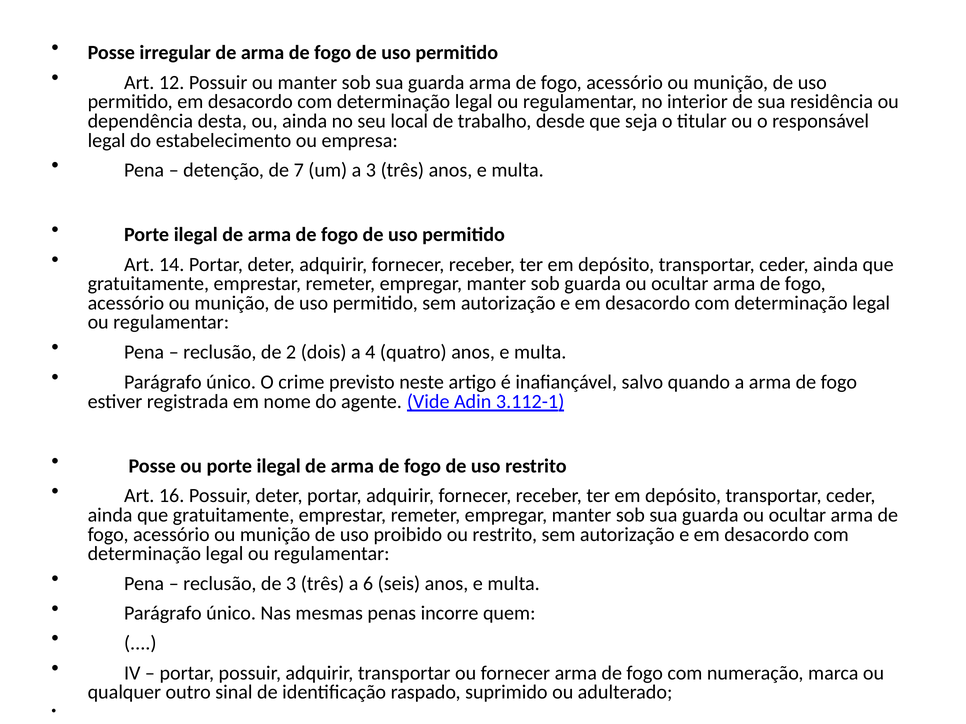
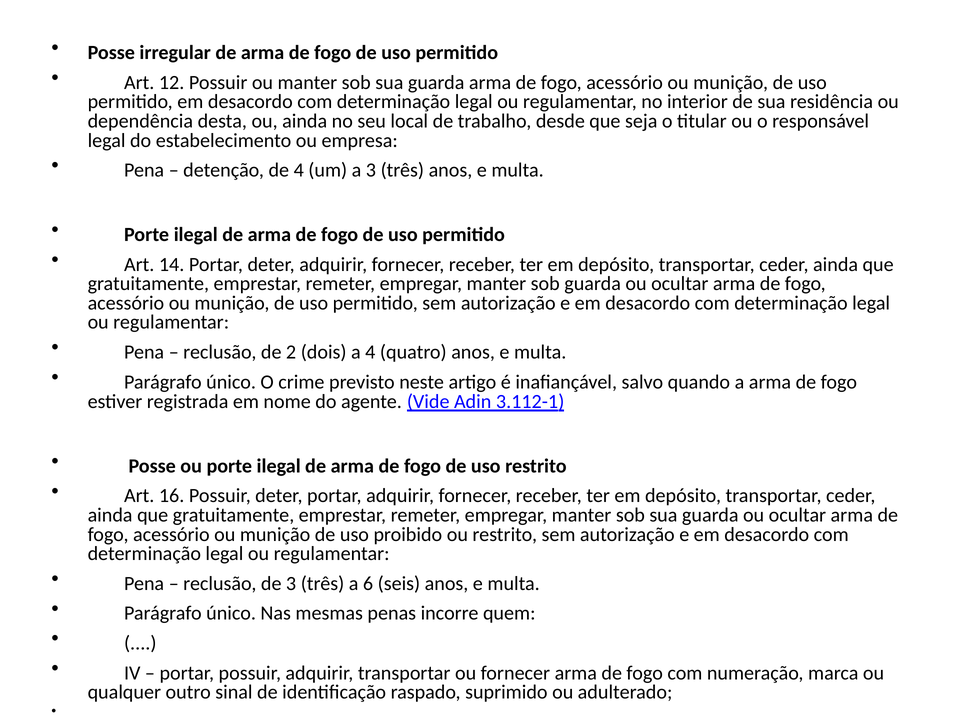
de 7: 7 -> 4 (299, 170)
